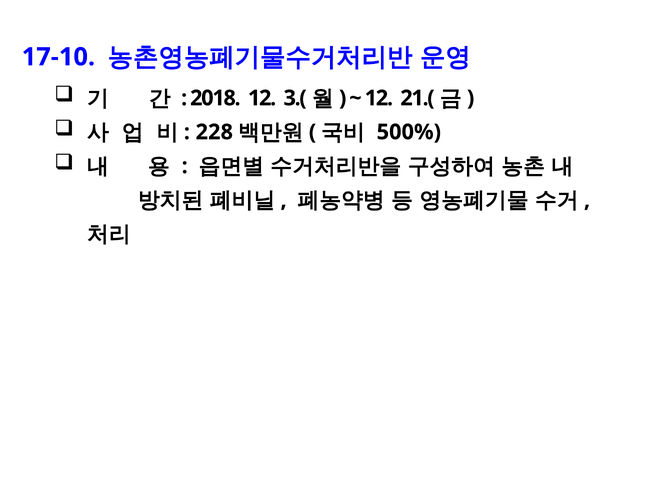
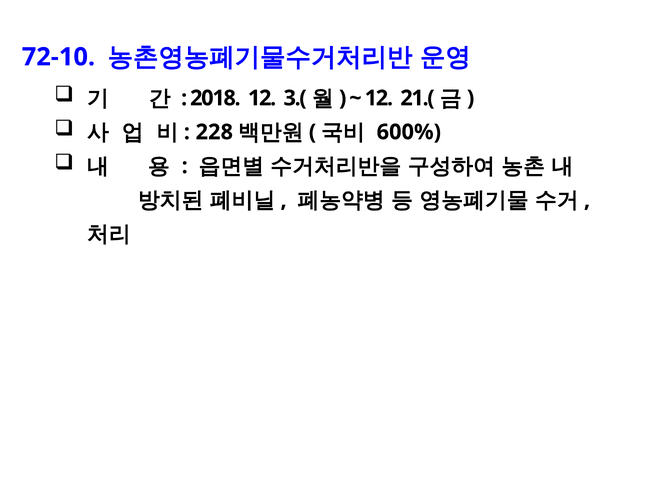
17-10: 17-10 -> 72-10 (58, 57)
500%: 500% -> 600% (409, 132)
